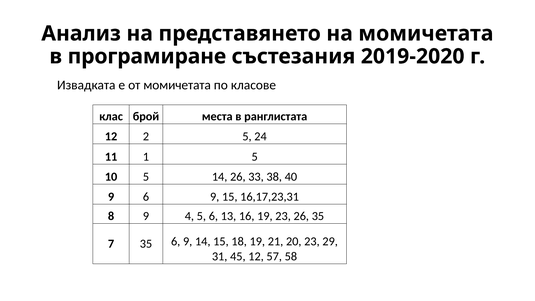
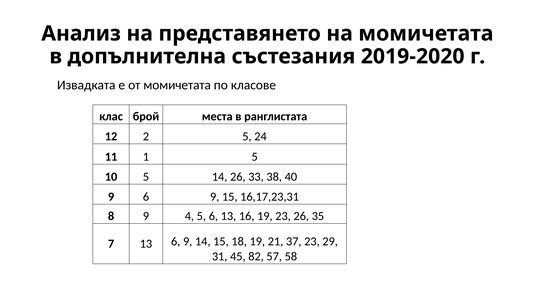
програмиране: програмиране -> допълнителна (147, 56)
7 35: 35 -> 13 (146, 244)
20: 20 -> 37 (294, 241)
45 12: 12 -> 82 (256, 256)
